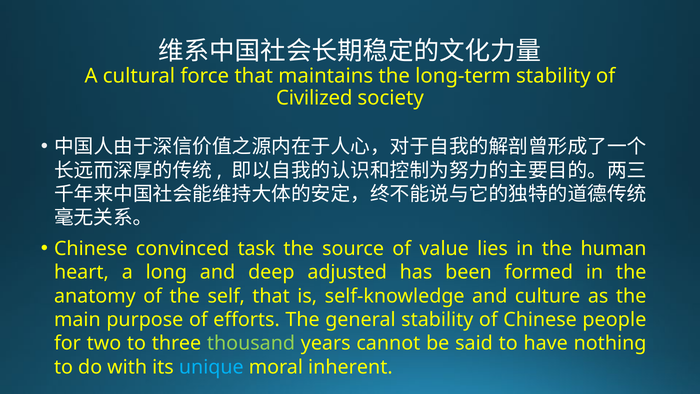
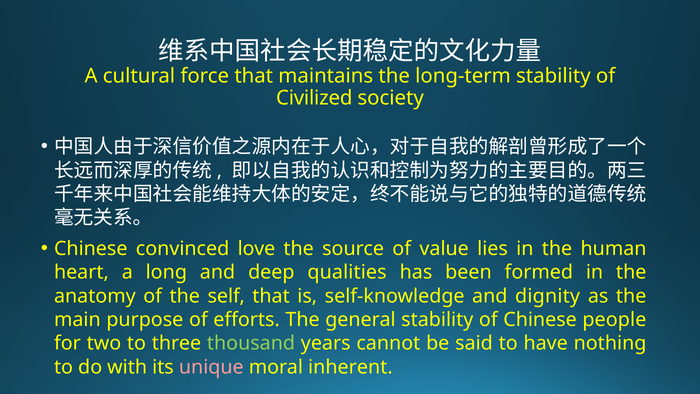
task: task -> love (256, 249)
adjusted: adjusted -> qualities (347, 272)
culture: culture -> dignity (548, 296)
unique colour: light blue -> pink (211, 367)
